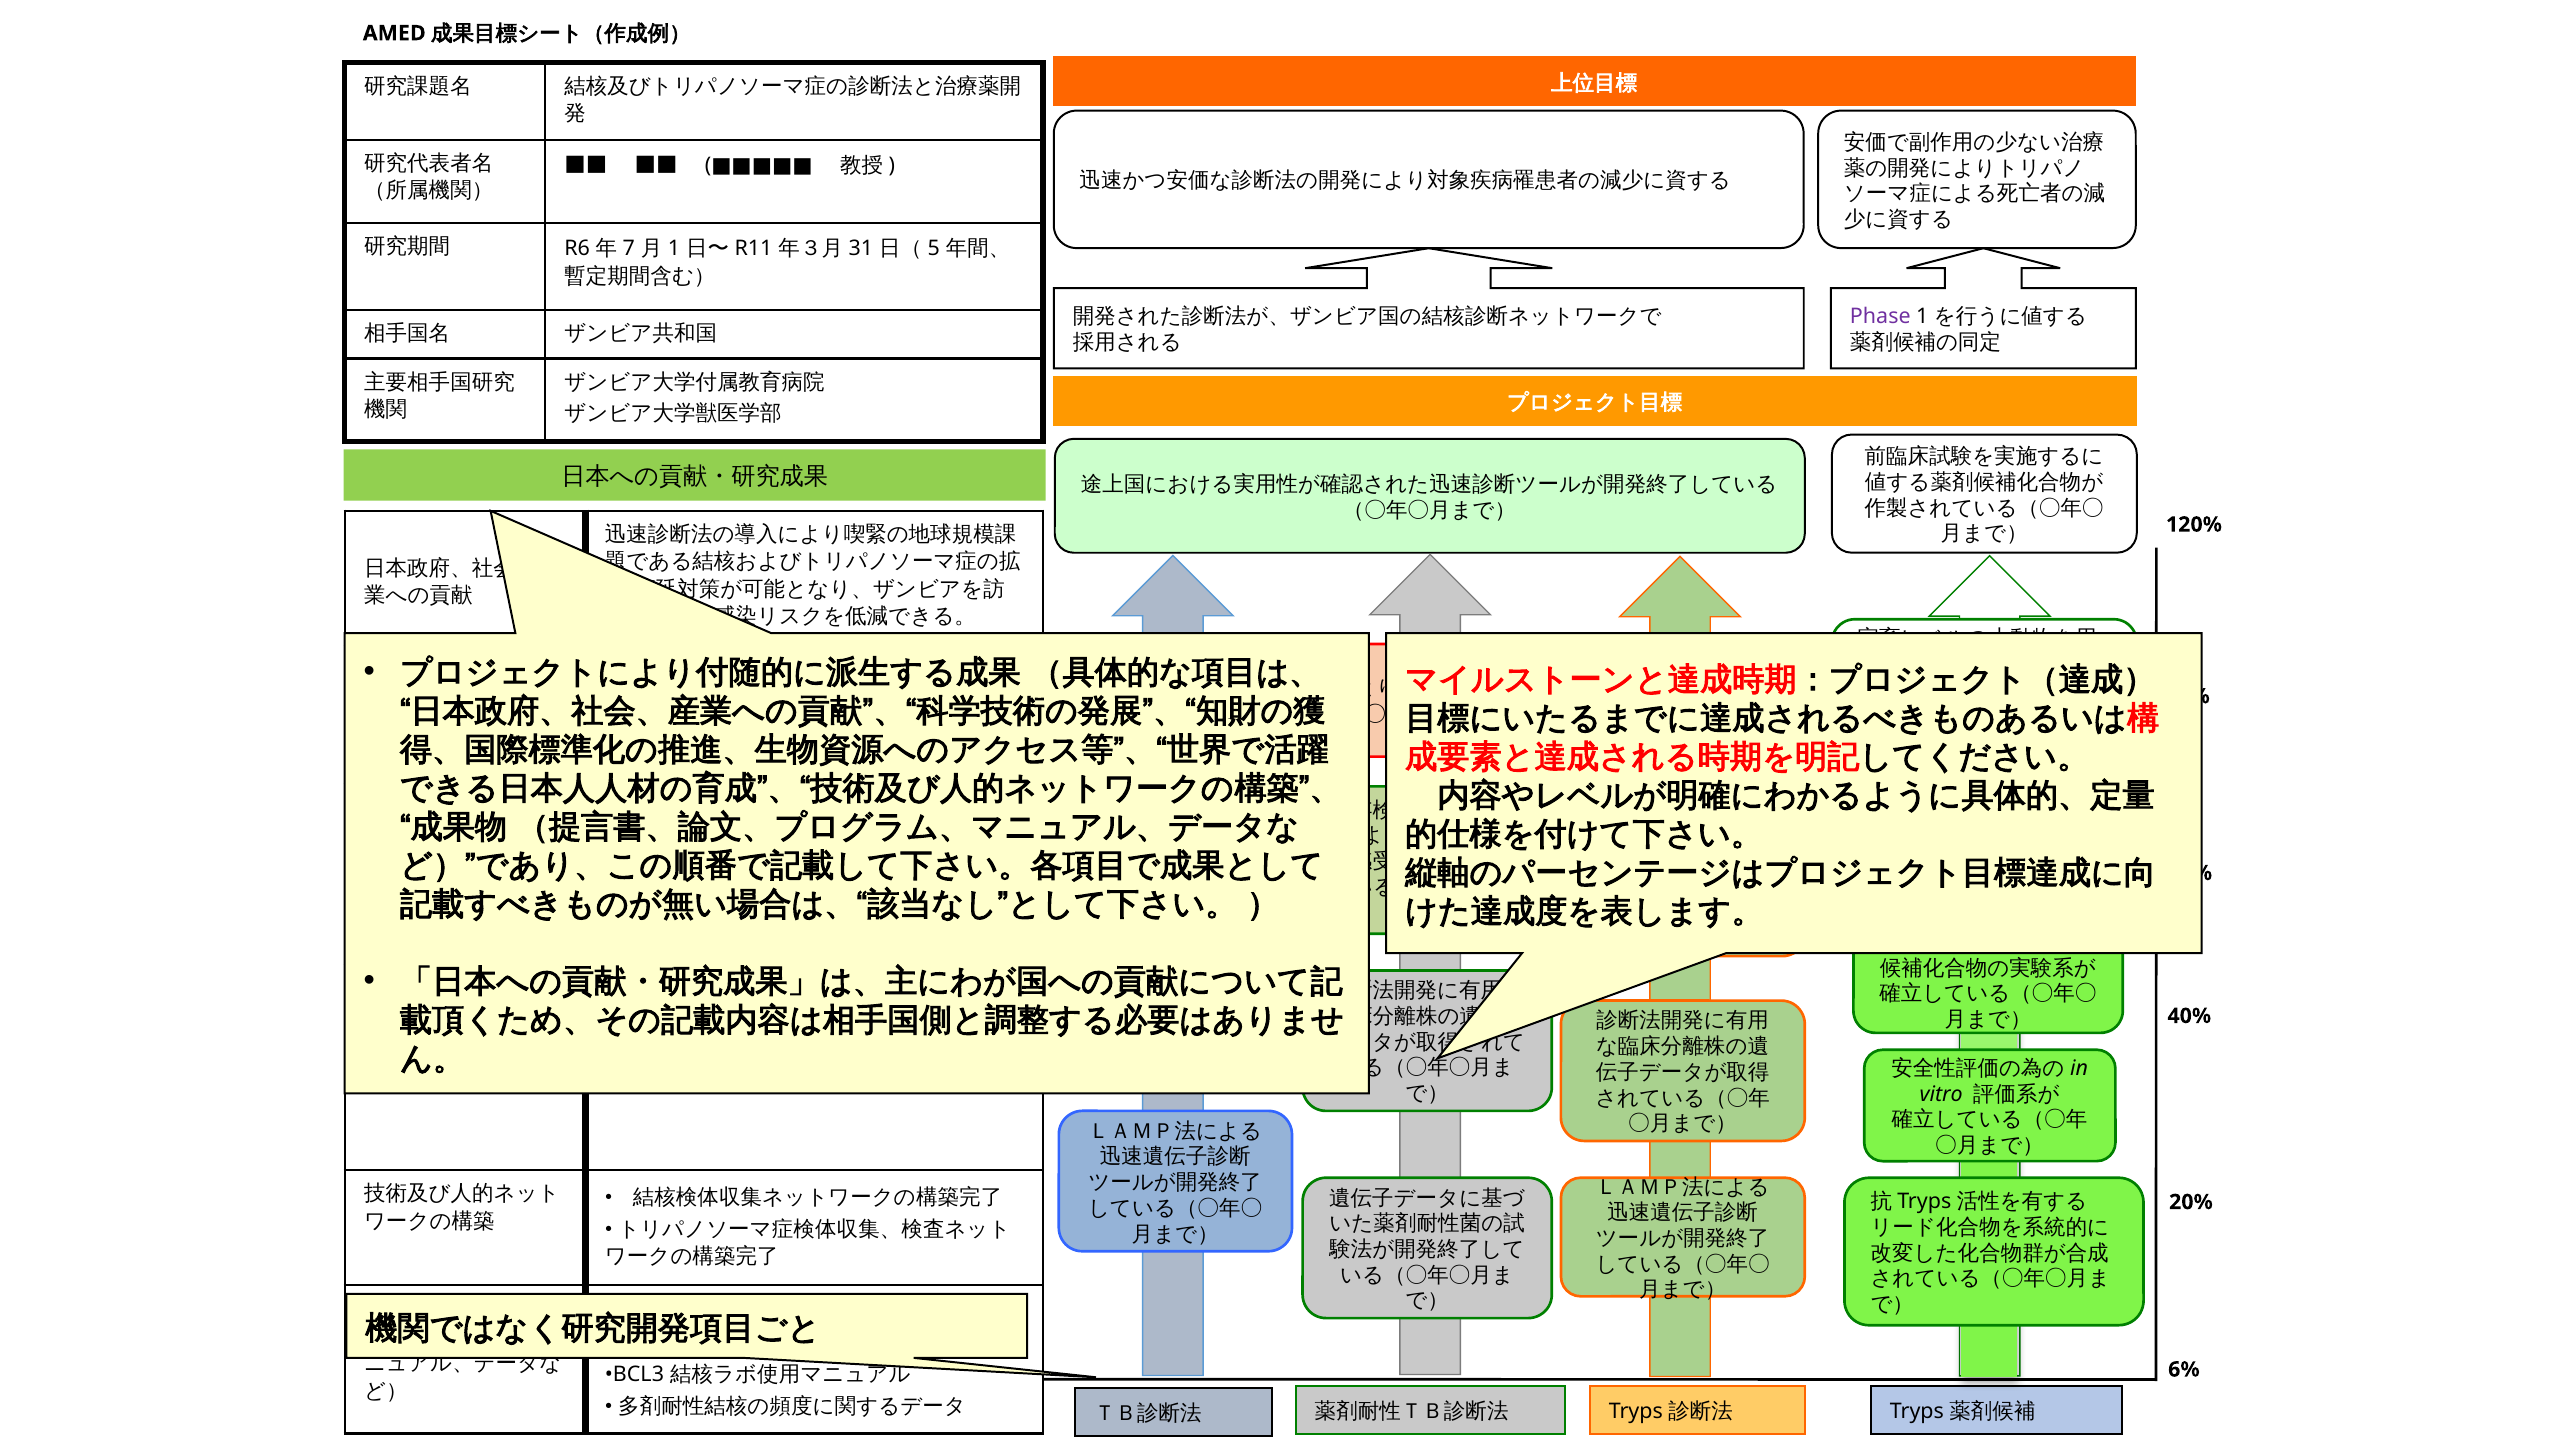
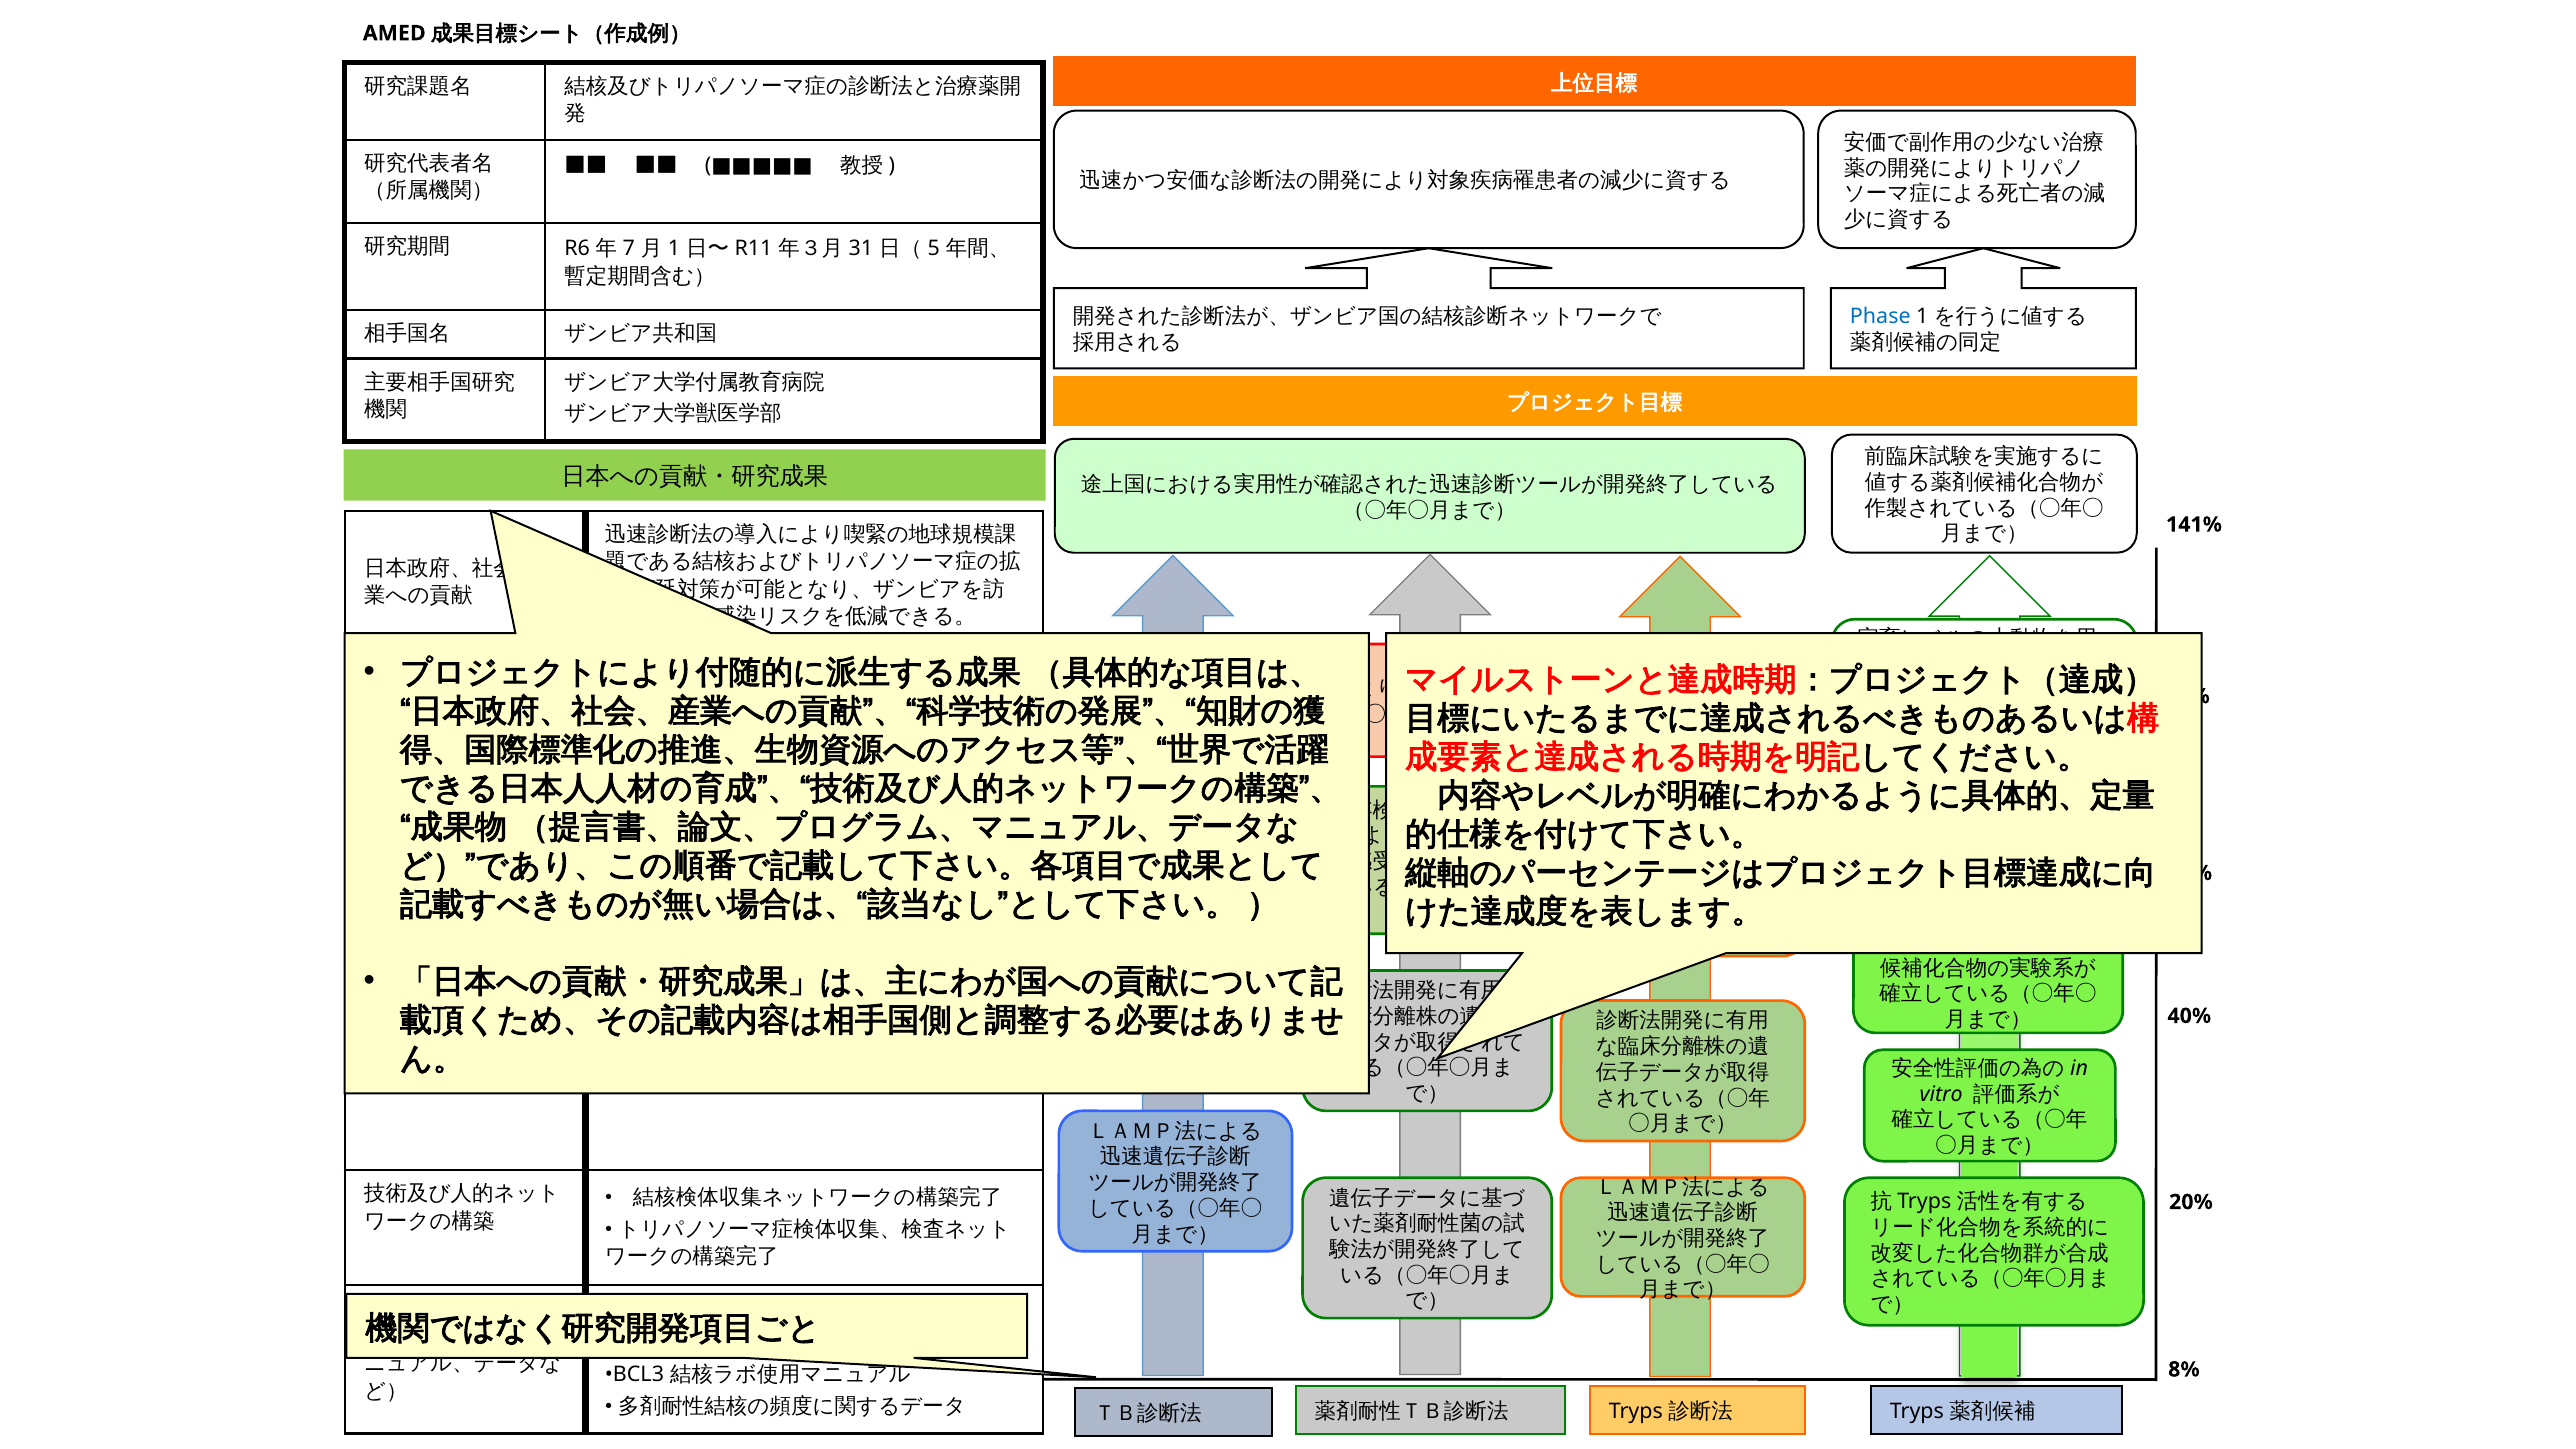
Phase colour: purple -> blue (1880, 317)
120%: 120% -> 141% (2194, 525)
6%: 6% -> 8% (2184, 1369)
